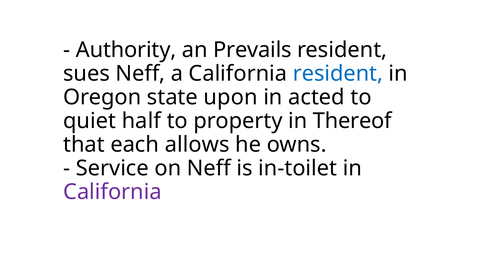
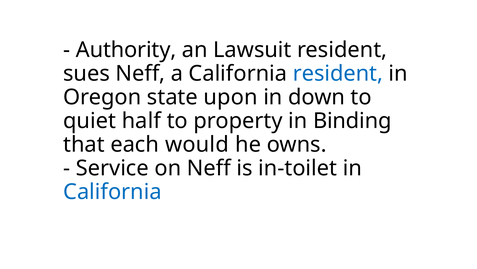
Prevails: Prevails -> Lawsuit (252, 50)
acted: acted -> down (317, 97)
Thereof: Thereof -> Binding (352, 120)
allows: allows -> would (197, 144)
California colour: purple -> blue (112, 191)
